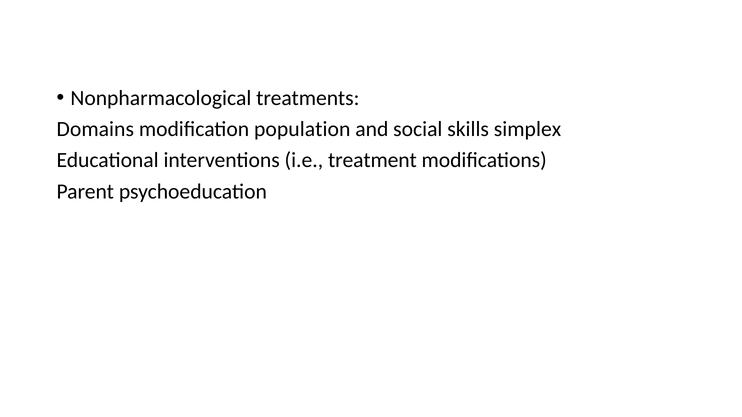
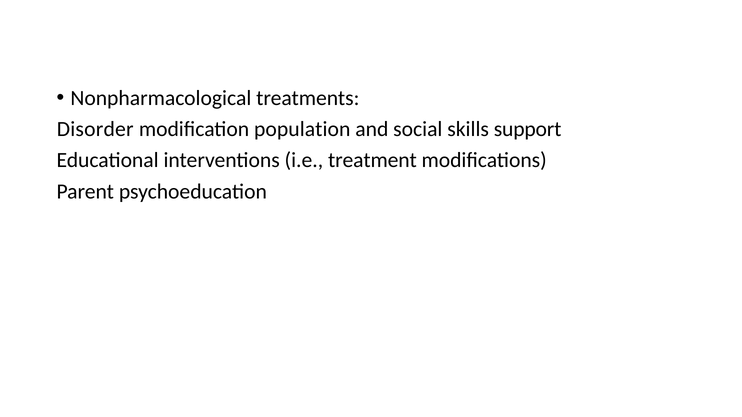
Domains: Domains -> Disorder (95, 129)
simplex: simplex -> support (528, 129)
